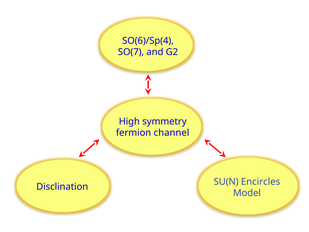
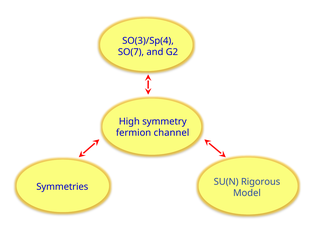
SO(6)/Sp(4: SO(6)/Sp(4 -> SO(3)/Sp(4 (148, 41)
Encircles: Encircles -> Rigorous (261, 182)
Disclination: Disclination -> Symmetries (62, 187)
